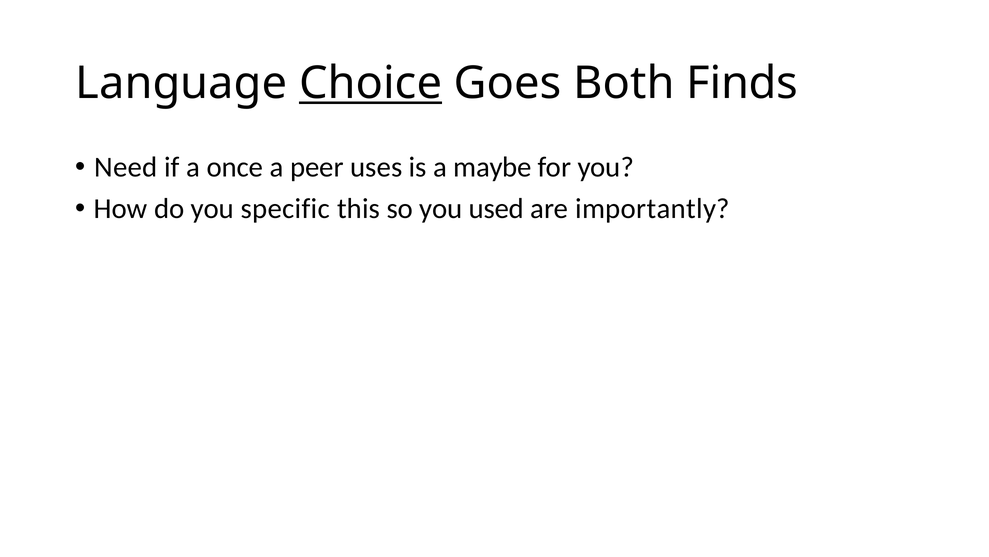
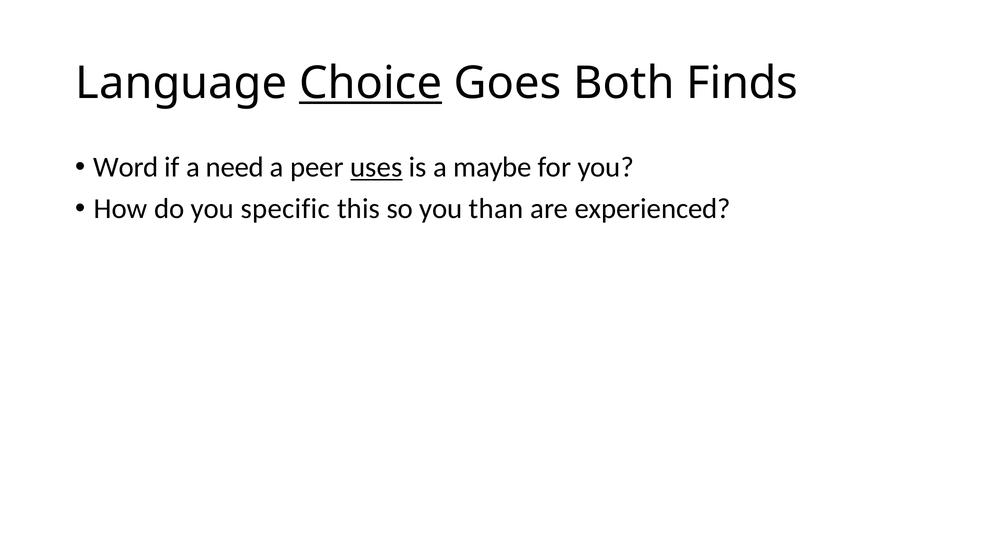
Need: Need -> Word (126, 167)
once: once -> need (235, 167)
uses underline: none -> present (376, 167)
used: used -> than (496, 209)
importantly: importantly -> experienced (653, 209)
